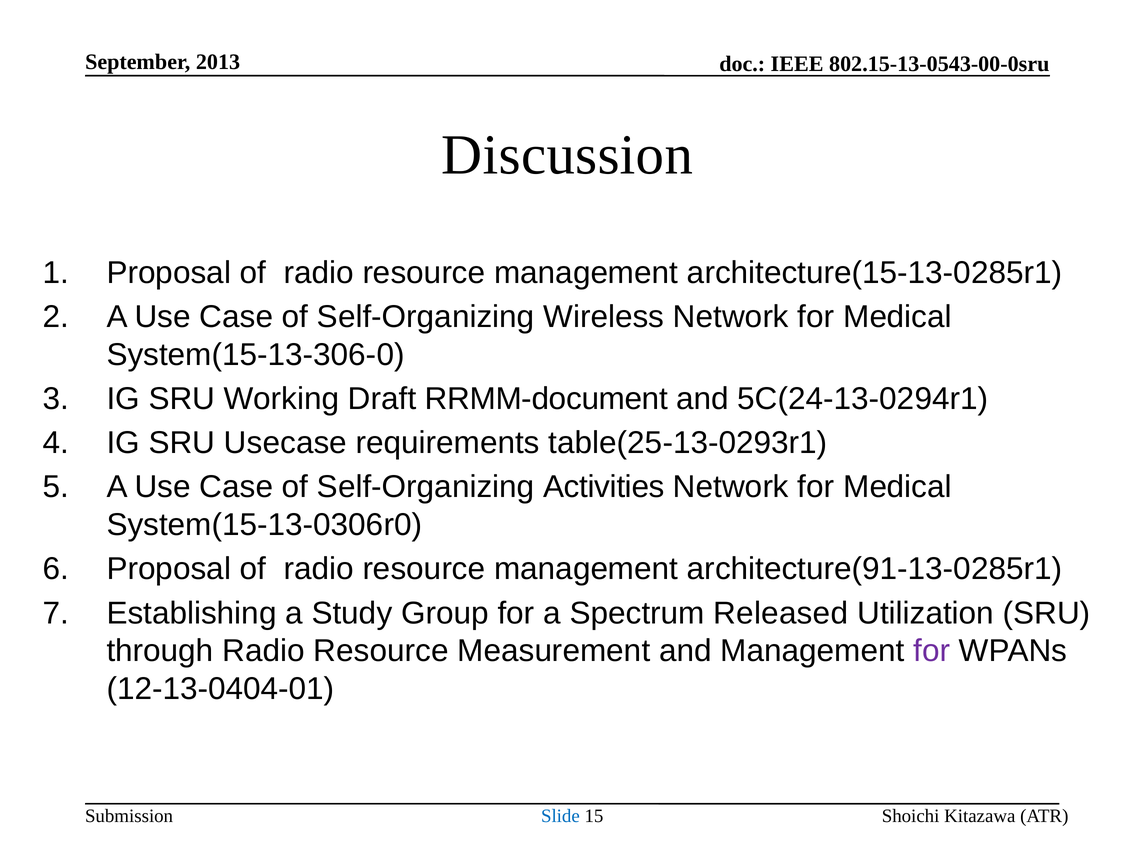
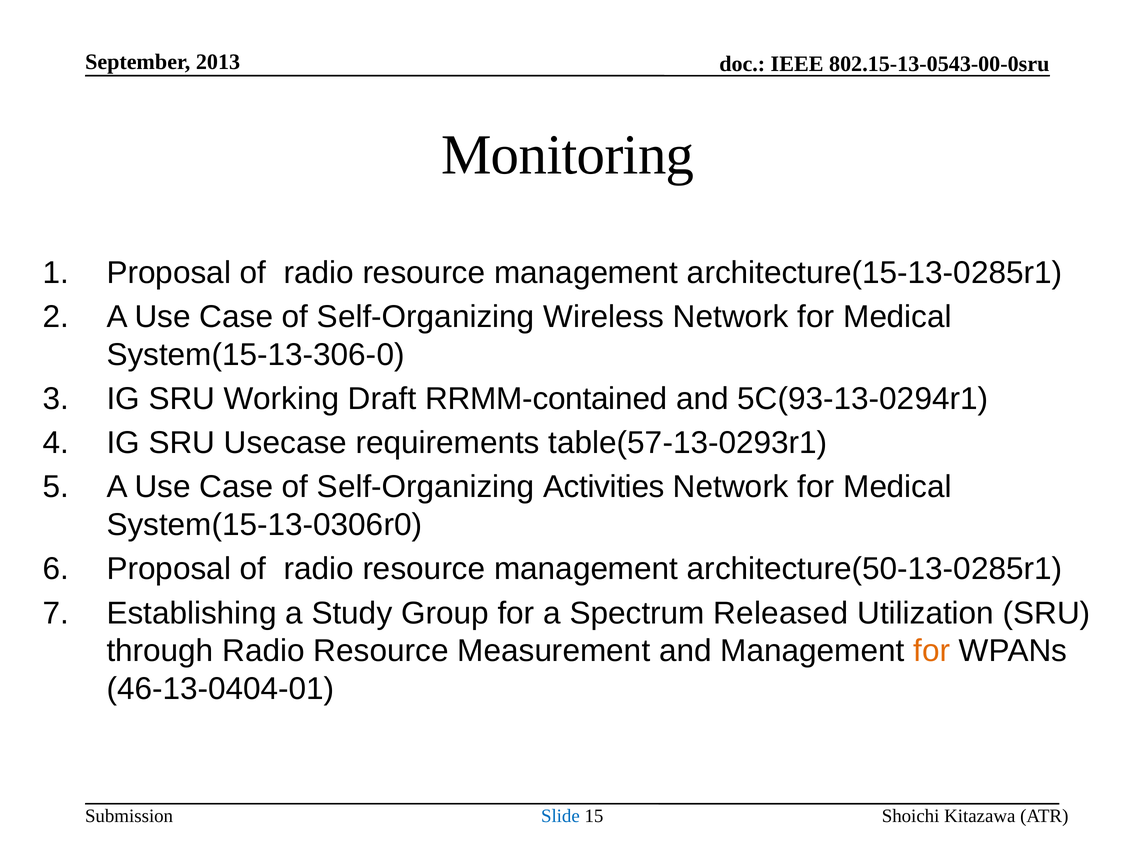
Discussion: Discussion -> Monitoring (568, 155)
RRMM-document: RRMM-document -> RRMM-contained (546, 399)
5C(24-13-0294r1: 5C(24-13-0294r1 -> 5C(93-13-0294r1 (863, 399)
table(25-13-0293r1: table(25-13-0293r1 -> table(57-13-0293r1 (688, 443)
architecture(91-13-0285r1: architecture(91-13-0285r1 -> architecture(50-13-0285r1 (875, 569)
for colour: purple -> orange (932, 651)
12-13-0404-01: 12-13-0404-01 -> 46-13-0404-01 (220, 689)
